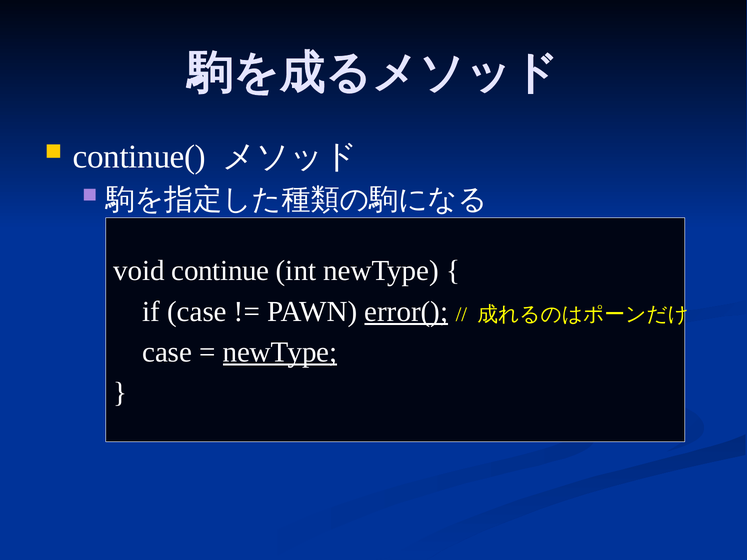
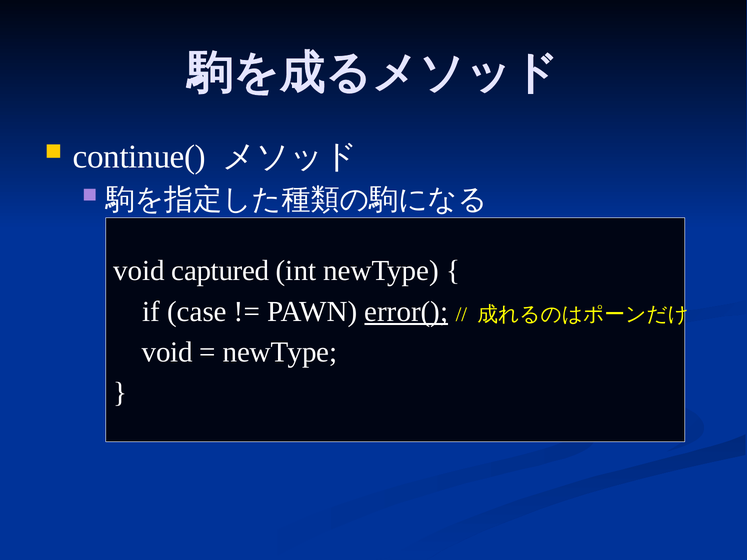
continue: continue -> captured (220, 271)
case: case -> void (167, 352)
newType underline: present -> none (280, 352)
